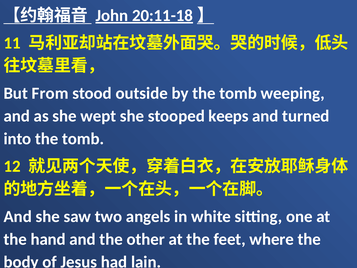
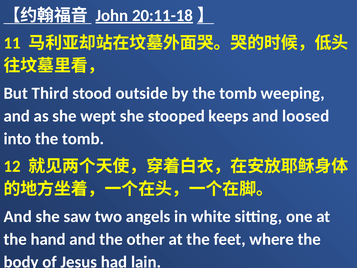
From: From -> Third (50, 93)
turned: turned -> loosed (306, 116)
